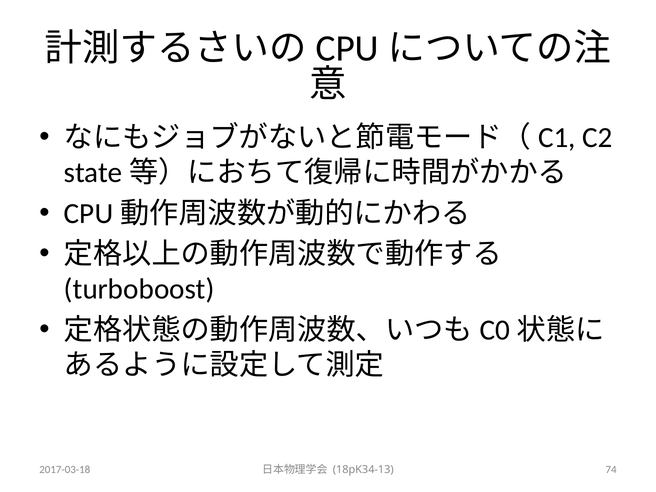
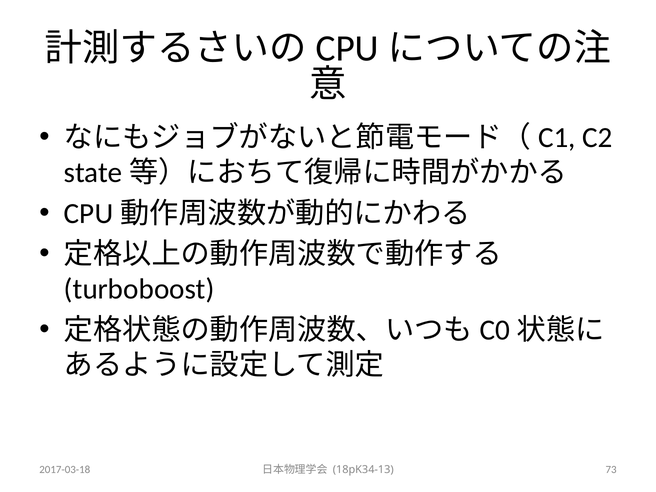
74: 74 -> 73 (611, 470)
